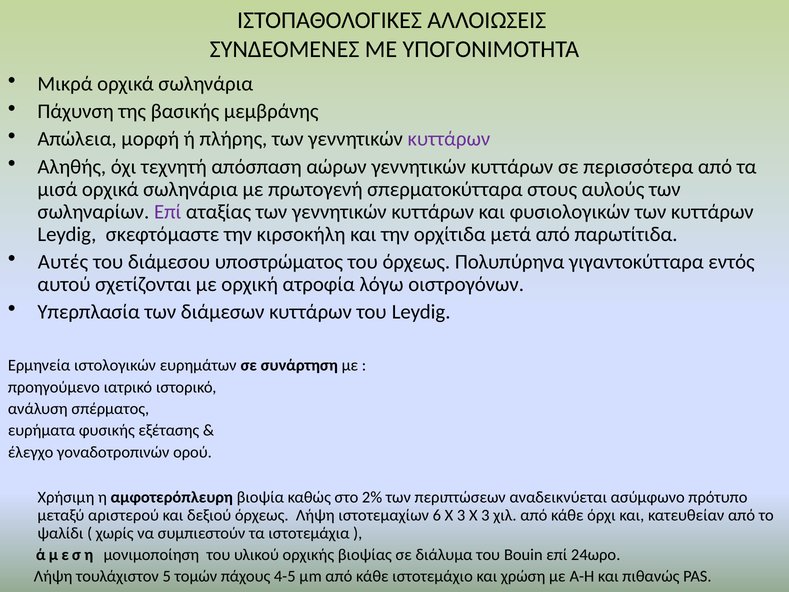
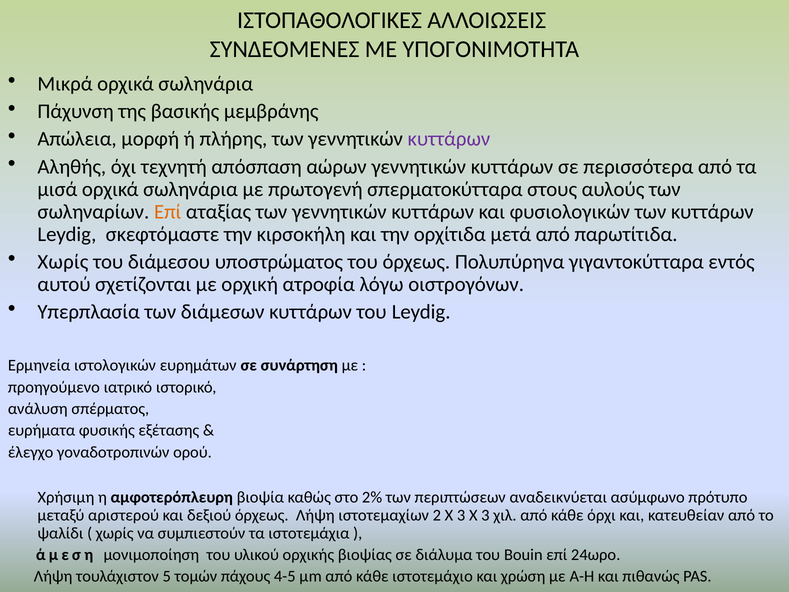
Επί colour: purple -> orange (168, 212)
Αυτές: Αυτές -> Χωρίς (63, 262)
6: 6 -> 2 (437, 515)
